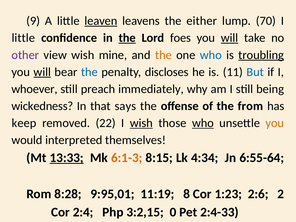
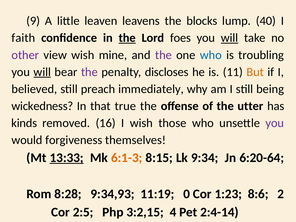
leaven underline: present -> none (101, 21)
either: either -> blocks (202, 21)
70: 70 -> 40 (266, 21)
little: little -> faith (23, 38)
the colour: orange -> purple (163, 55)
troubling underline: present -> none (261, 55)
the colour: blue -> purple (89, 72)
But colour: blue -> orange (255, 72)
whoever: whoever -> believed (34, 89)
says: says -> true (125, 106)
from: from -> utter (250, 106)
keep: keep -> kinds (24, 123)
22: 22 -> 16 (106, 123)
wish underline: present -> none (141, 123)
who underline: present -> none (203, 123)
you colour: orange -> purple (275, 123)
interpreted: interpreted -> forgiveness (74, 140)
4:34: 4:34 -> 9:34 (205, 158)
6:55-64: 6:55-64 -> 6:20-64 (262, 158)
9:95,01: 9:95,01 -> 9:34,93 (113, 194)
8: 8 -> 0 (187, 194)
2:6: 2:6 -> 8:6 (258, 194)
2:4: 2:4 -> 2:5 (83, 212)
0: 0 -> 4 (173, 212)
2:4-33: 2:4-33 -> 2:4-14 (219, 212)
